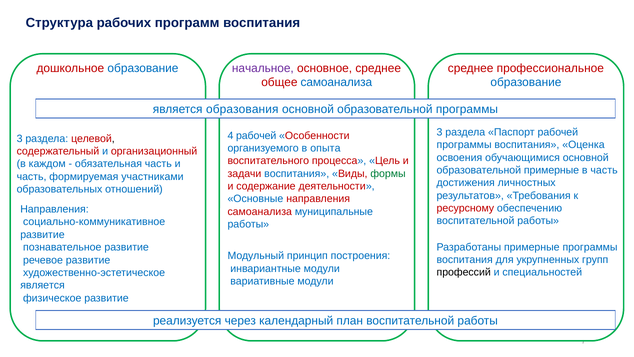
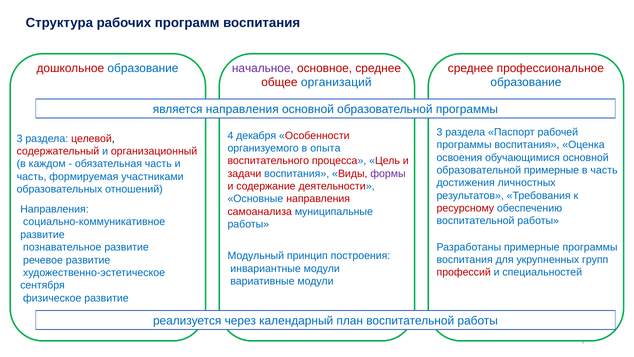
общее самоанализа: самоанализа -> организаций (336, 82)
является образования: образования -> направления (242, 109)
4 рабочей: рабочей -> декабря (256, 135)
формы colour: green -> purple (388, 173)
профессий colour: black -> red (464, 272)
является: является -> сентября (43, 285)
